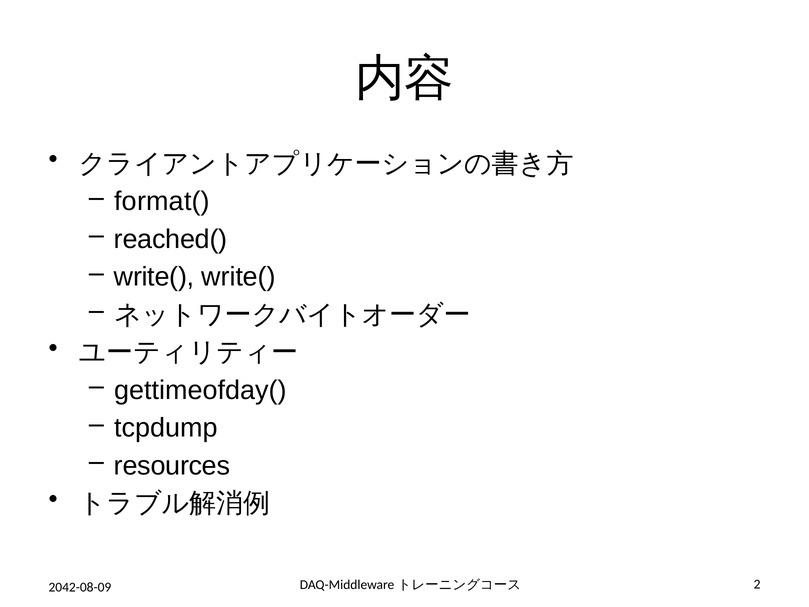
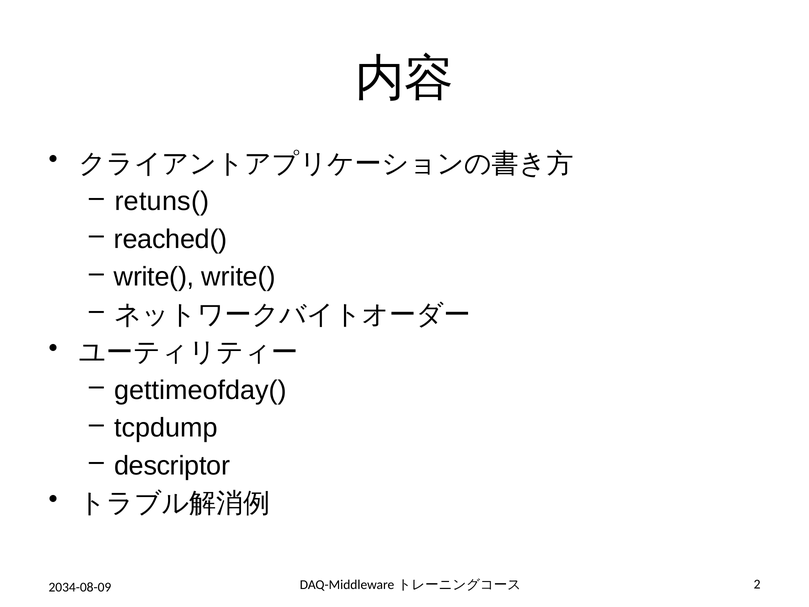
format(: format( -> retuns( (162, 201)
resources: resources -> descriptor (172, 466)
2042-08-09: 2042-08-09 -> 2034-08-09 (80, 587)
